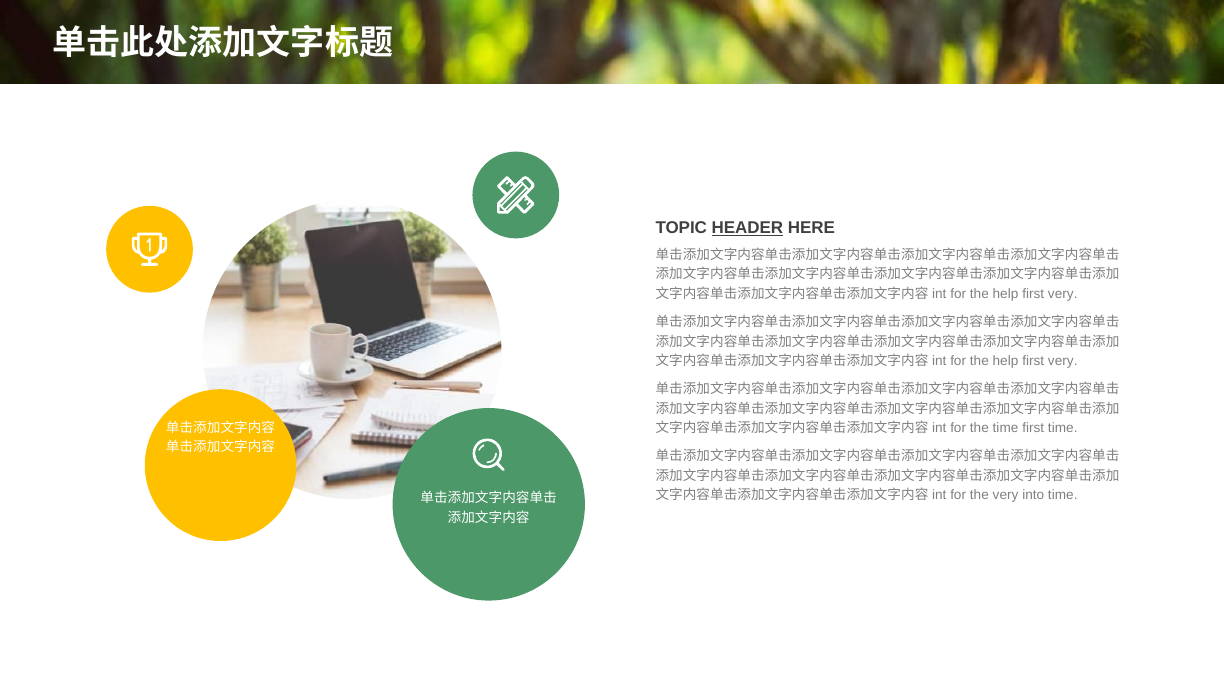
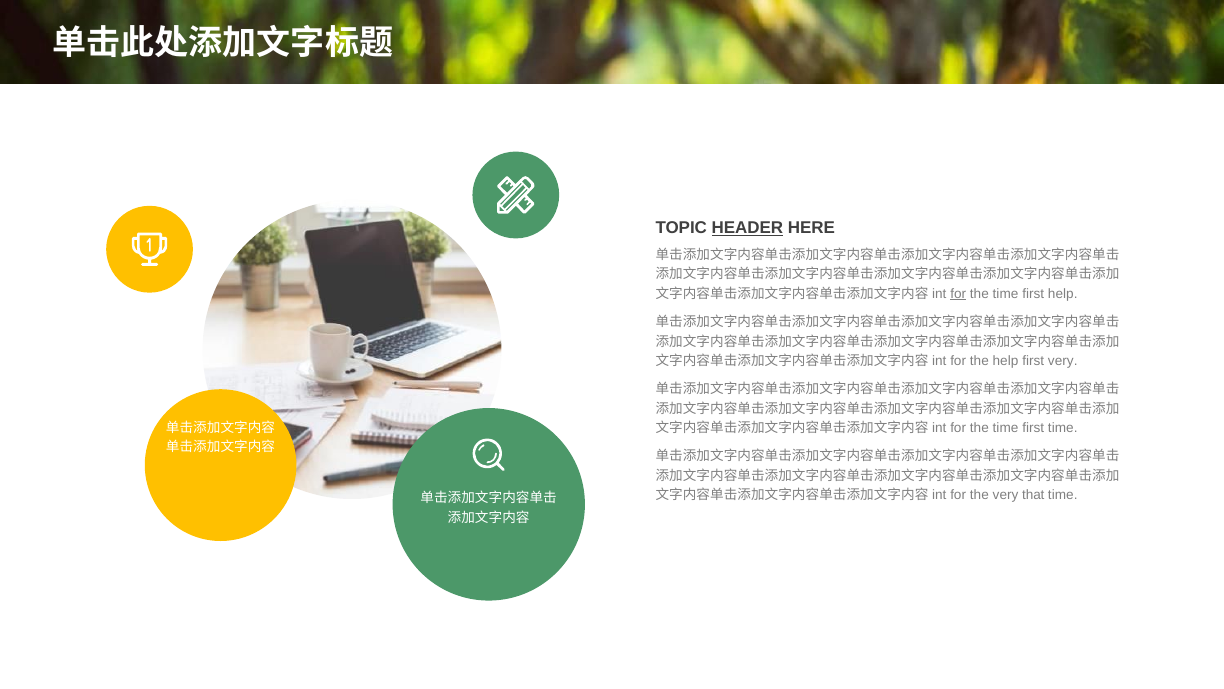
for underline: none -> present (958, 294)
help: help -> time (1006, 294)
very: very -> help (1063, 294)
into: into -> that (1033, 495)
